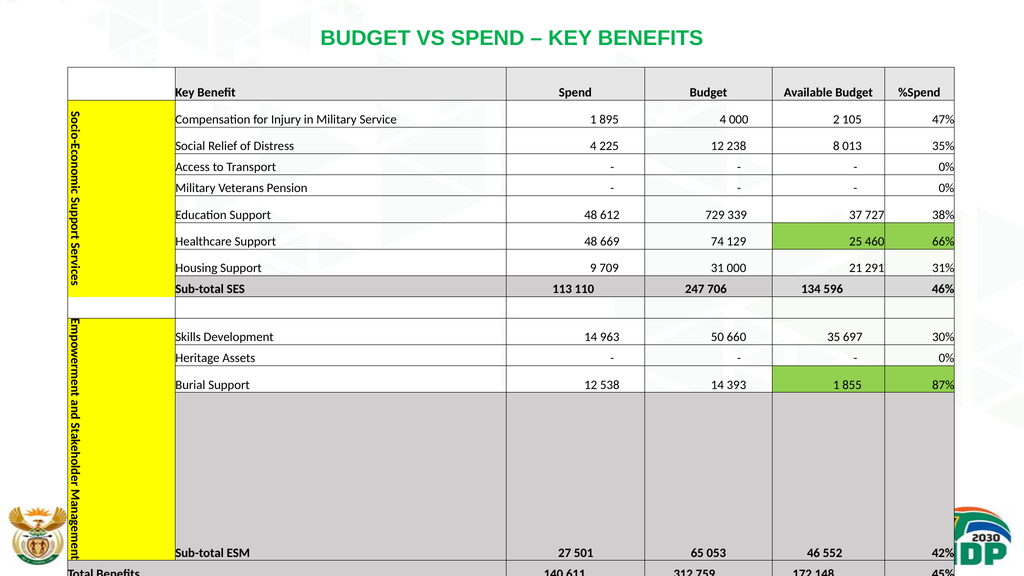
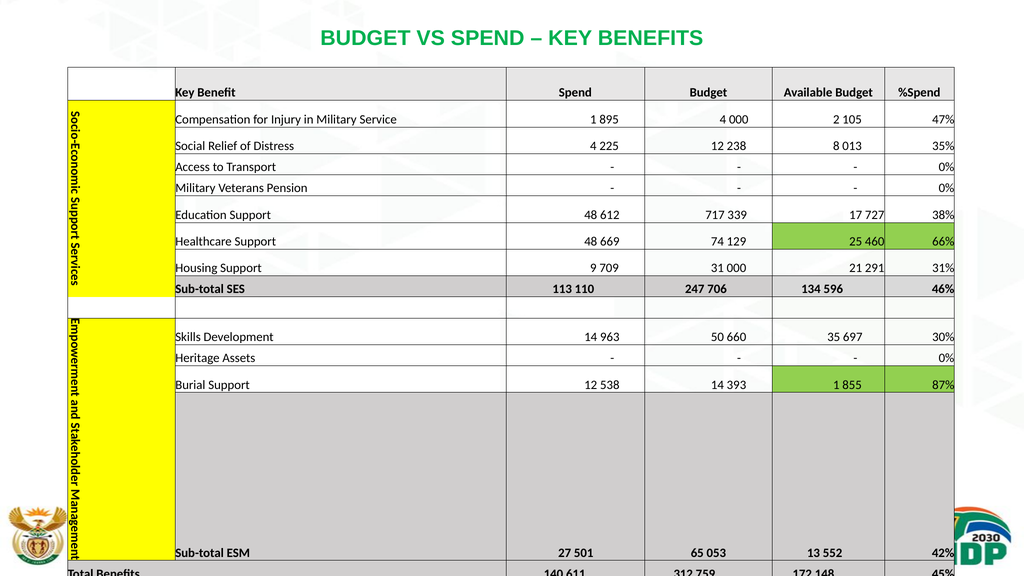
729: 729 -> 717 (715, 215)
37: 37 -> 17 (856, 215)
46: 46 -> 13 (813, 553)
